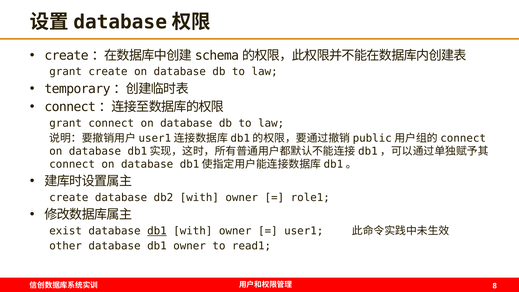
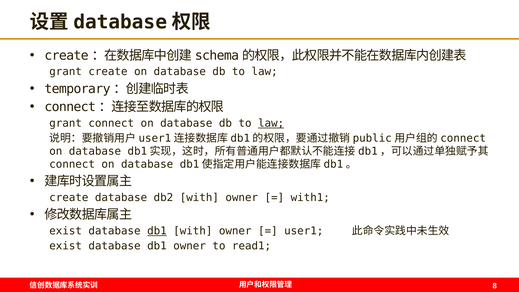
law underline: none -> present (271, 123)
role1: role1 -> with1 (310, 198)
other: other -> exist (66, 246)
